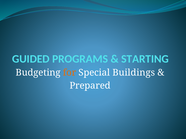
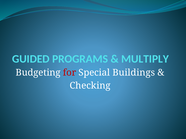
STARTING: STARTING -> MULTIPLY (145, 59)
for colour: orange -> red (70, 73)
Prepared: Prepared -> Checking (90, 86)
